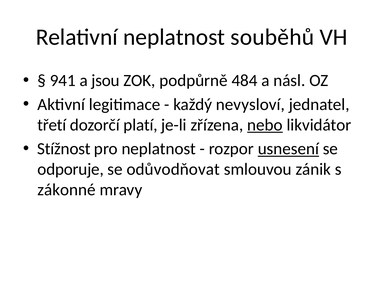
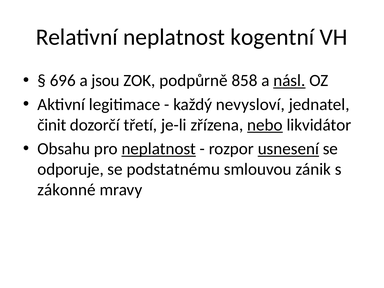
souběhů: souběhů -> kogentní (272, 37)
941: 941 -> 696 (63, 81)
484: 484 -> 858 (244, 81)
násl underline: none -> present (289, 81)
třetí: třetí -> činit (52, 125)
platí: platí -> třetí (140, 125)
Stížnost: Stížnost -> Obsahu (64, 149)
neplatnost underline: none -> present (159, 149)
odůvodňovat: odůvodňovat -> podstatnému (173, 169)
